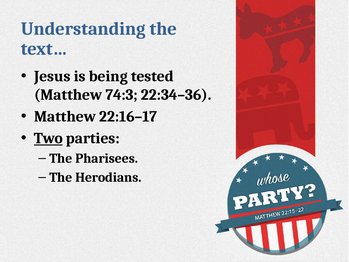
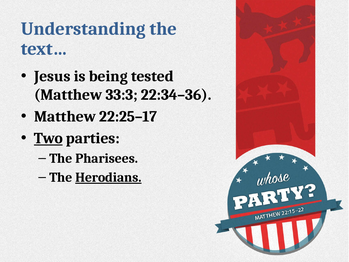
74:3: 74:3 -> 33:3 (122, 95)
22:16–17: 22:16–17 -> 22:25–17 (128, 116)
Herodians underline: none -> present (108, 177)
